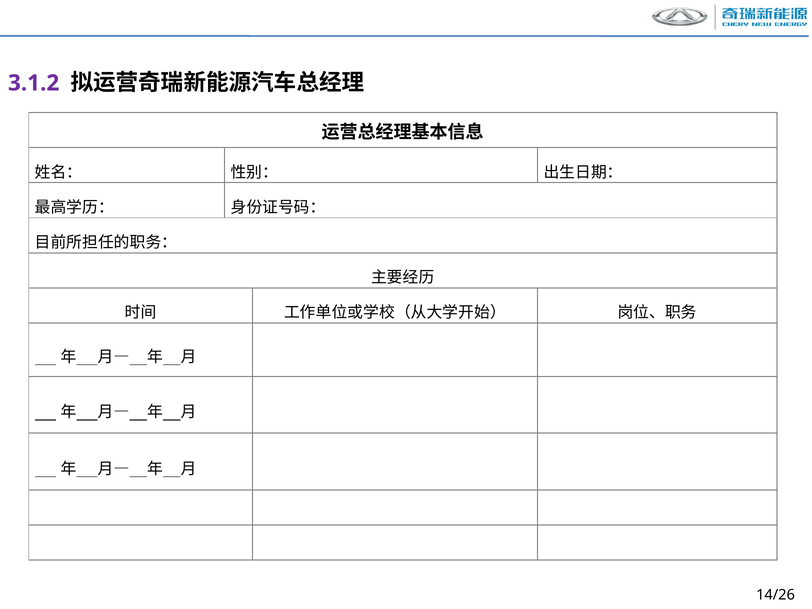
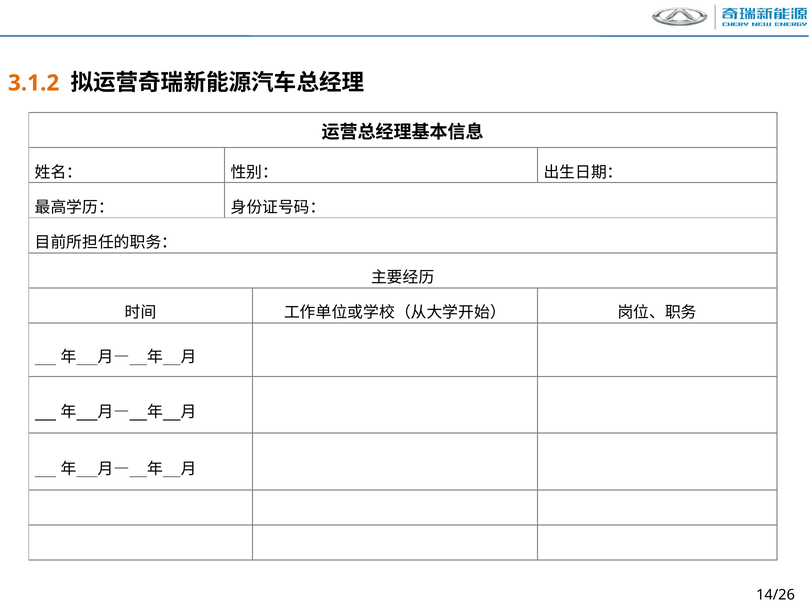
3.1.2 colour: purple -> orange (34, 83)
